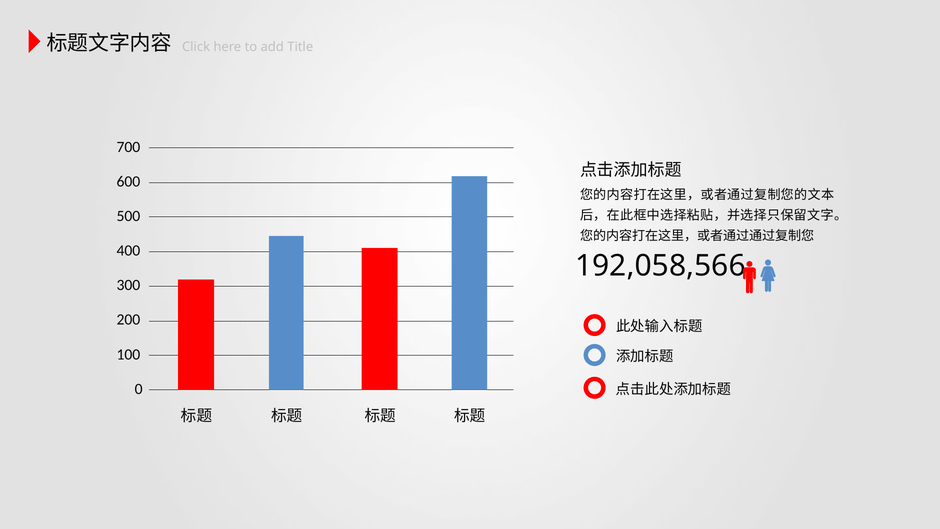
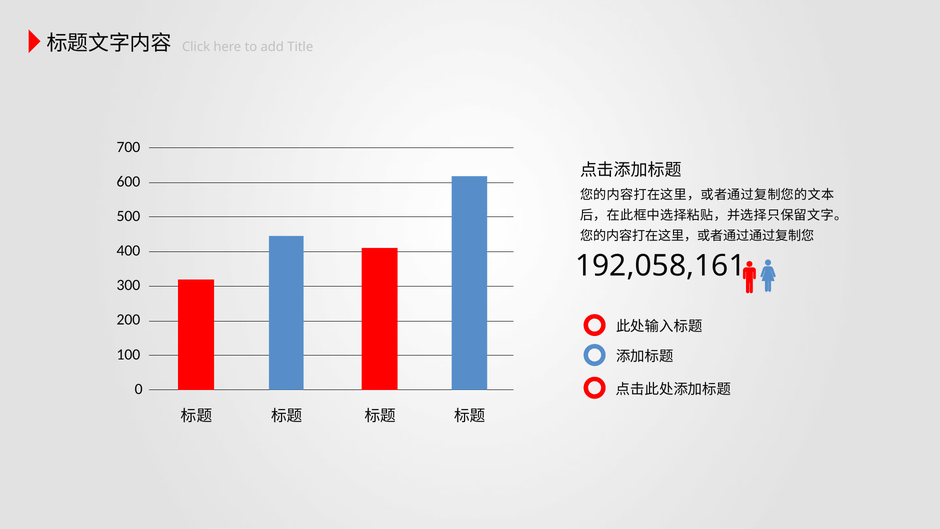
192,058,566: 192,058,566 -> 192,058,161 (660, 266)
